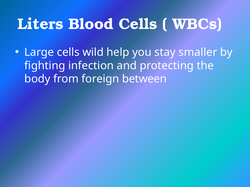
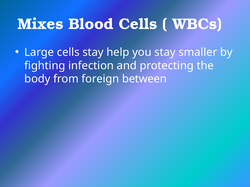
Liters: Liters -> Mixes (40, 24)
cells wild: wild -> stay (93, 52)
